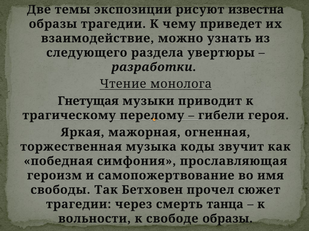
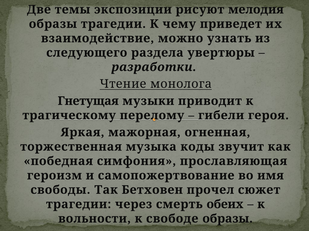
известна: известна -> мелодия (256, 10)
танца: танца -> обеих (225, 205)
